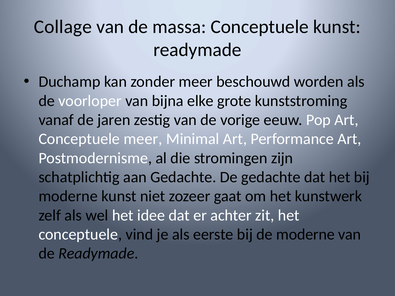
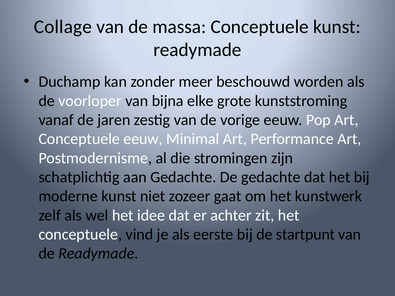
Conceptuele meer: meer -> eeuw (143, 139)
de moderne: moderne -> startpunt (305, 235)
